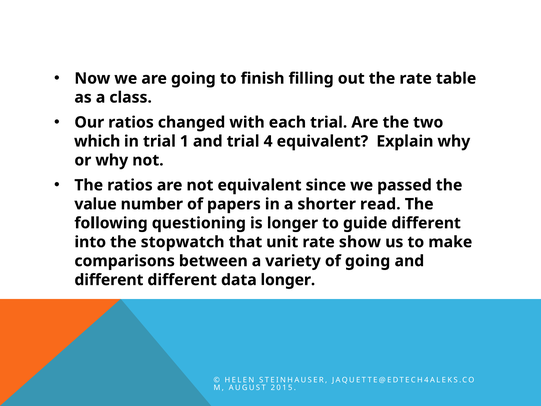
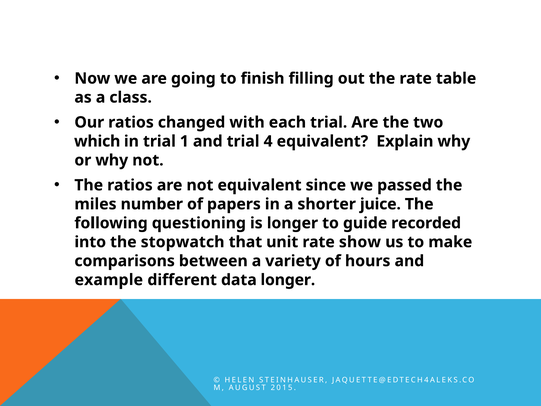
value: value -> miles (95, 204)
read: read -> juice (380, 204)
guide different: different -> recorded (426, 223)
of going: going -> hours (368, 261)
different: different -> example (109, 280)
